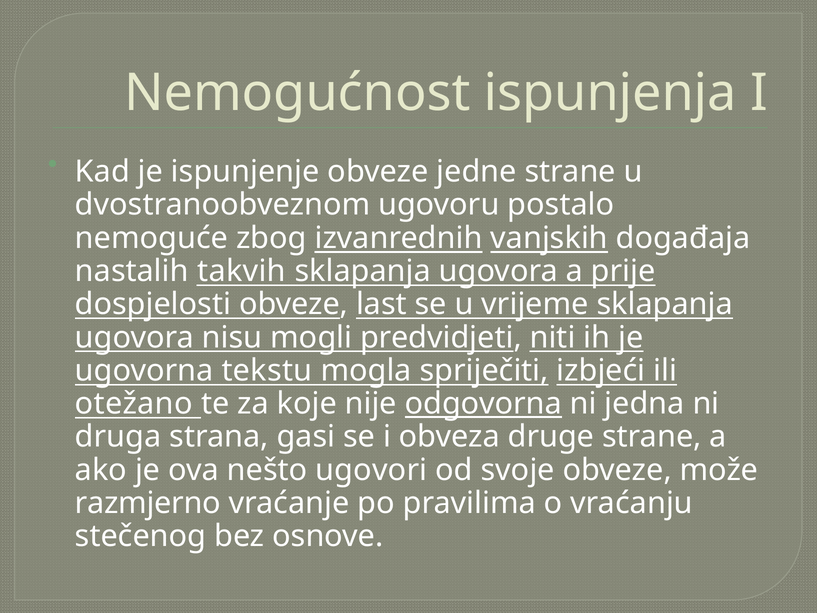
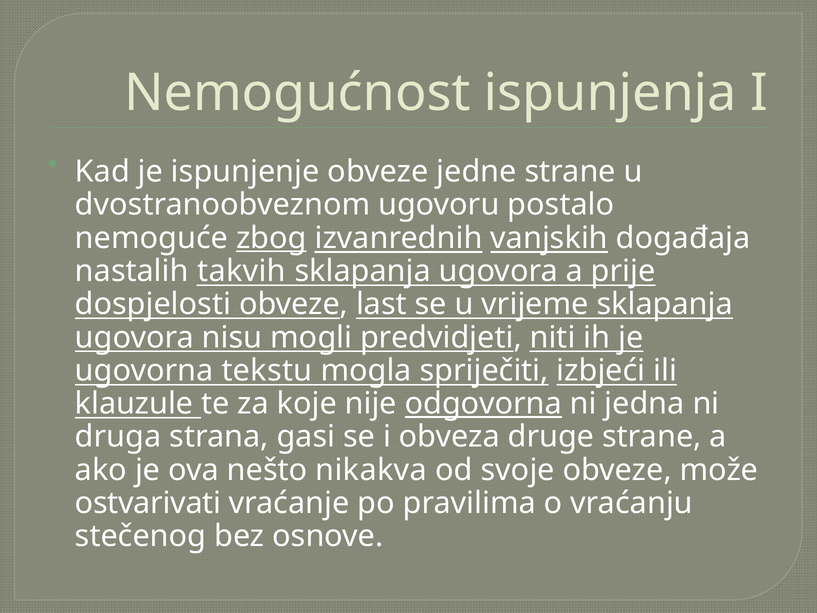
zbog underline: none -> present (271, 238)
otežano: otežano -> klauzule (134, 404)
ugovori: ugovori -> nikakva (371, 470)
razmjerno: razmjerno -> ostvarivati (148, 503)
